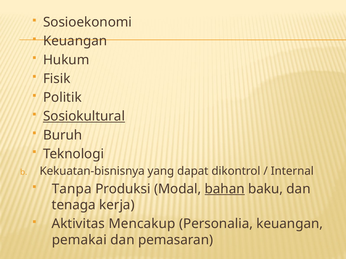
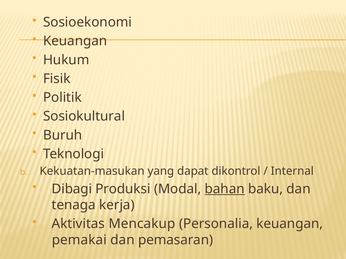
Sosiokultural underline: present -> none (84, 117)
Kekuatan-bisnisnya: Kekuatan-bisnisnya -> Kekuatan-masukan (92, 171)
Tanpa: Tanpa -> Dibagi (72, 189)
